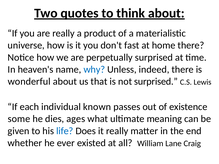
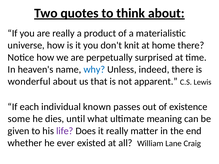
fast: fast -> knit (132, 45)
not surprised: surprised -> apparent (156, 82)
ages: ages -> until (76, 119)
life colour: blue -> purple (65, 131)
